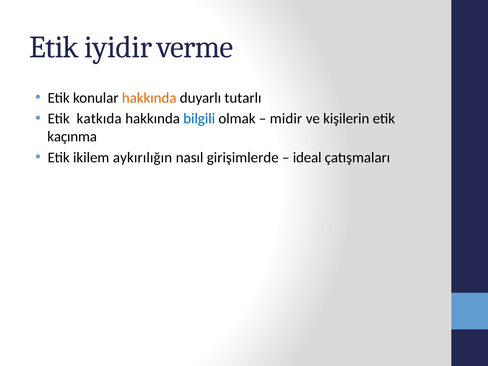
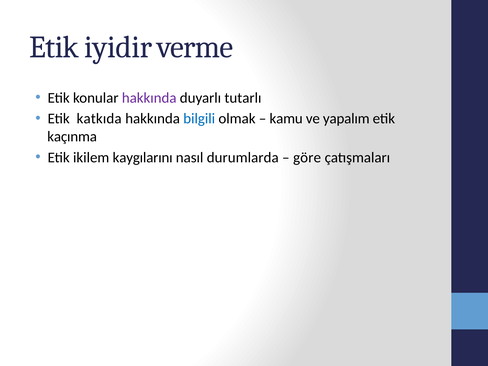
hakkında colour: orange -> purple (149, 98)
midir: midir -> kamu (286, 119)
kişilerin: kişilerin -> yapalım (346, 119)
aykırılığın: aykırılığın -> kaygılarını (143, 157)
girişimlerde: girişimlerde -> durumlarda (243, 157)
ideal: ideal -> göre (307, 157)
